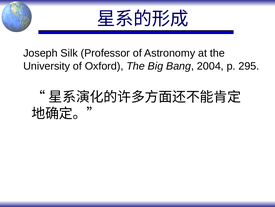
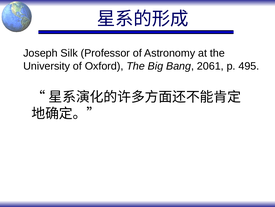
2004: 2004 -> 2061 (210, 66)
295: 295 -> 495 (249, 66)
